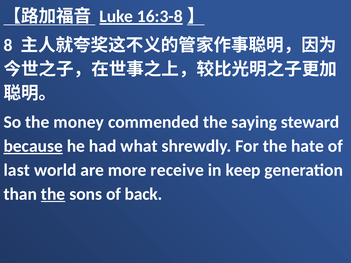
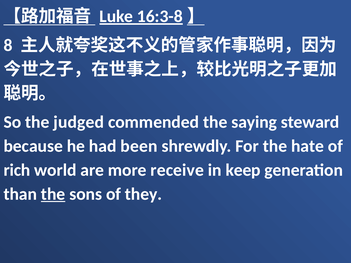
money: money -> judged (79, 122)
because underline: present -> none (33, 146)
what: what -> been (139, 146)
last: last -> rich (17, 170)
back: back -> they (143, 194)
